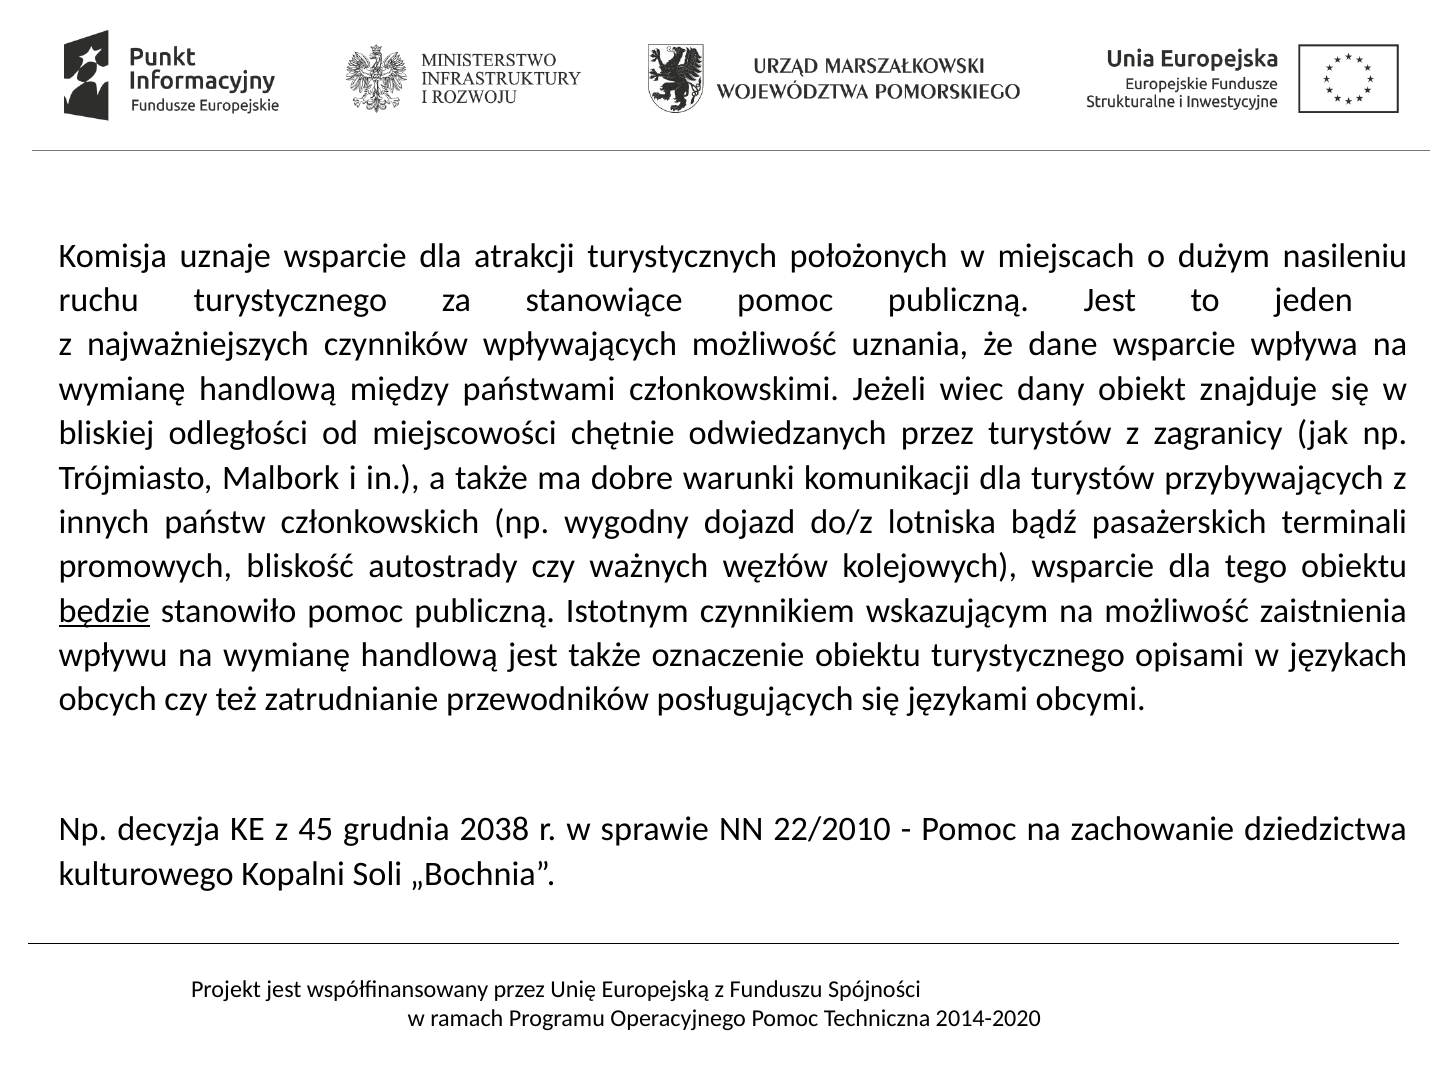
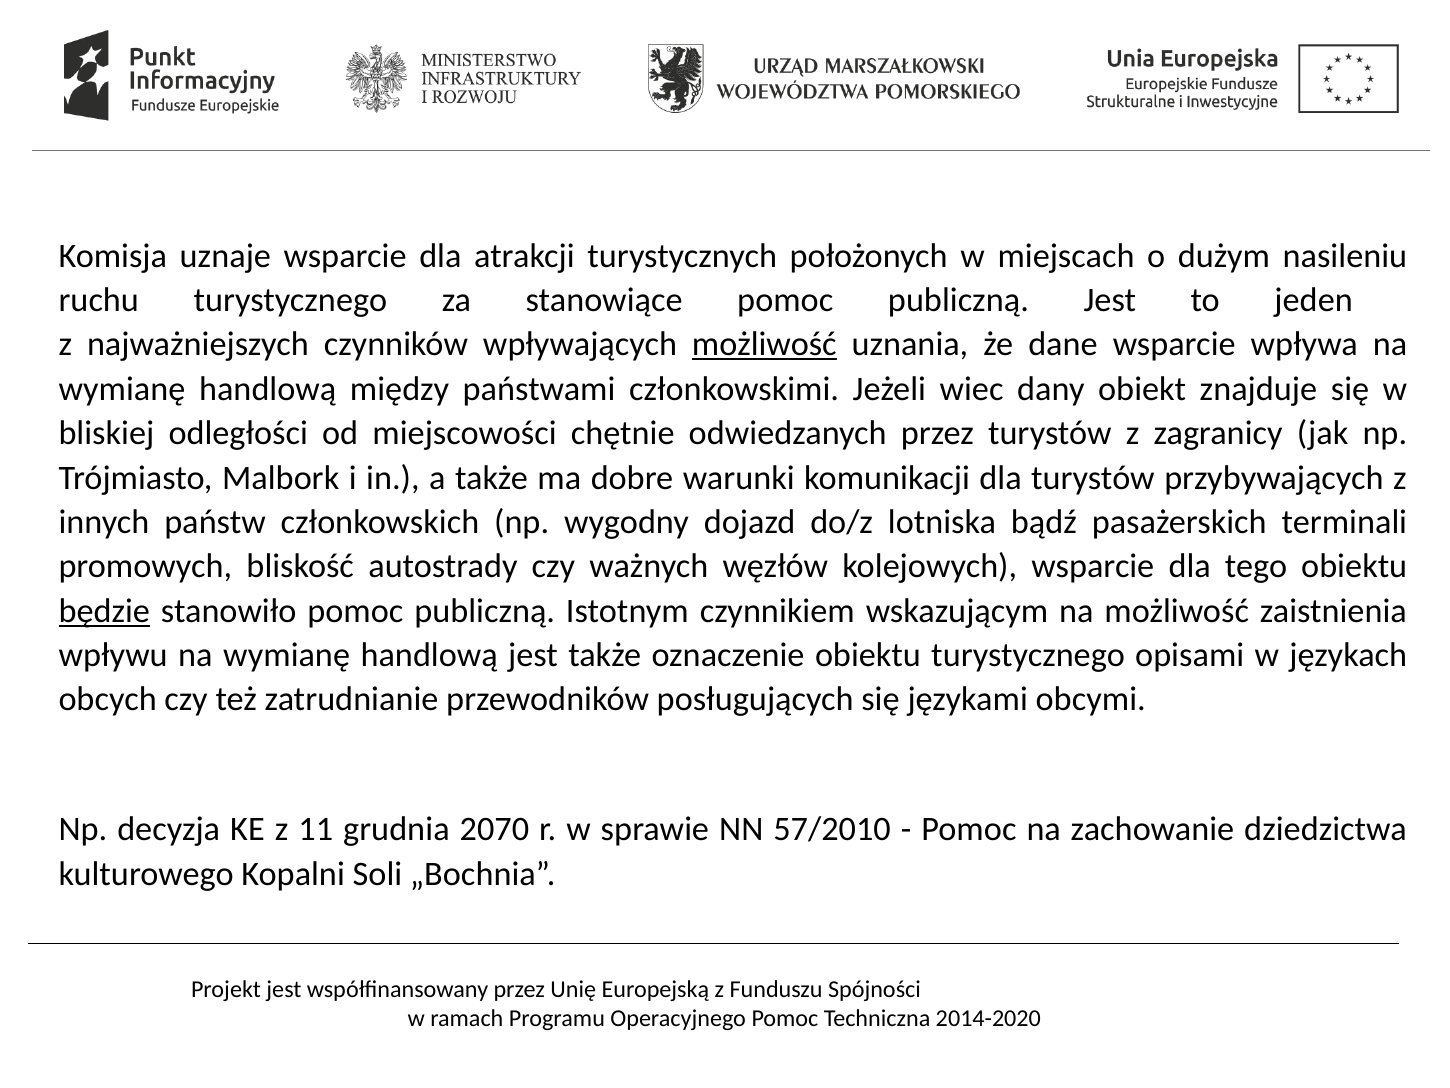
możliwość underline: none -> present (764, 344)
45: 45 -> 11 (316, 829)
2038: 2038 -> 2070 (494, 829)
22/2010: 22/2010 -> 57/2010 (832, 829)
